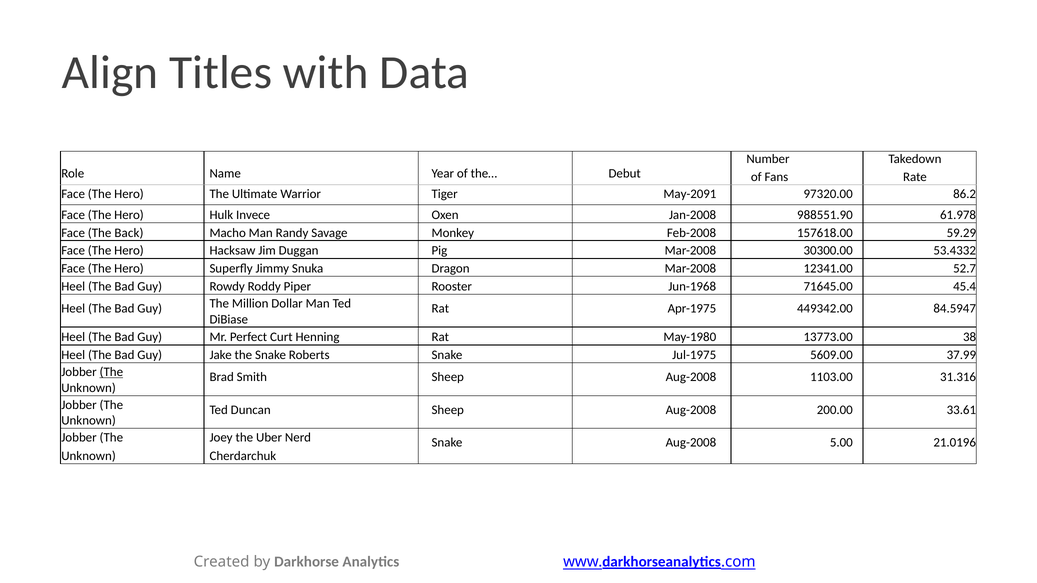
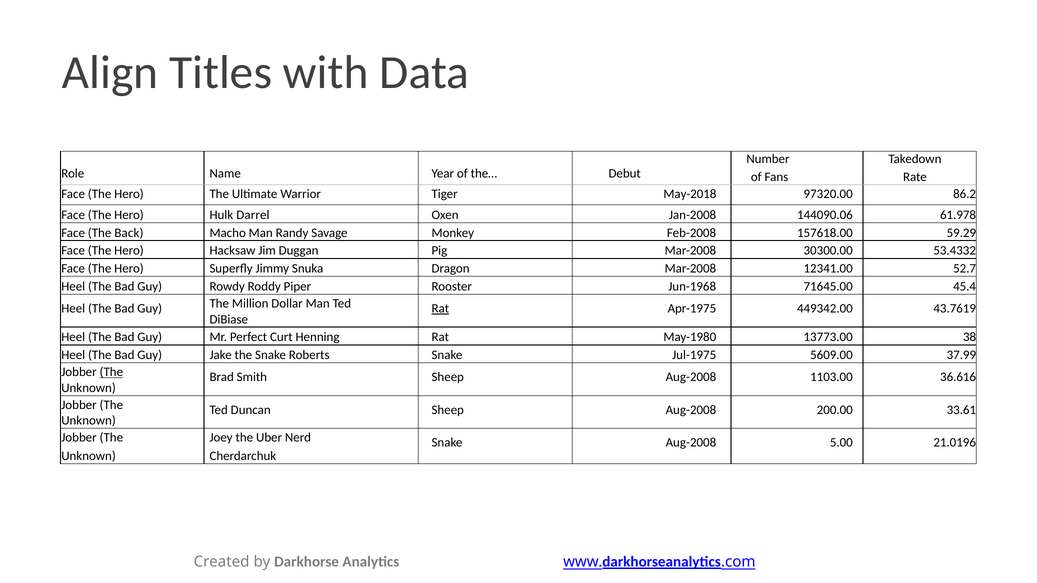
May-2091: May-2091 -> May-2018 (690, 194)
Invece: Invece -> Darrel (253, 215)
988551.90: 988551.90 -> 144090.06 (825, 215)
Rat underline: none -> present (440, 309)
84.5947: 84.5947 -> 43.7619 (955, 309)
31.316: 31.316 -> 36.616 (958, 377)
